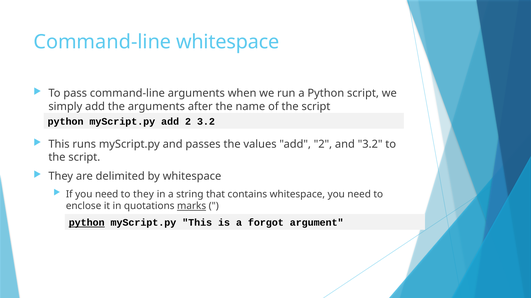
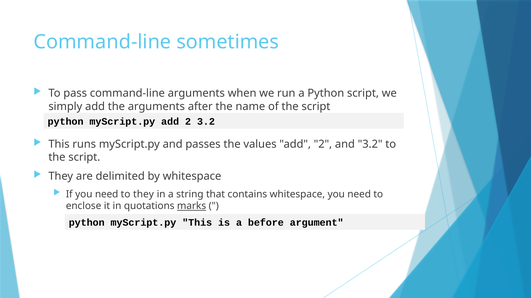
Command-line whitespace: whitespace -> sometimes (228, 42)
python underline: present -> none (87, 223)
forgot: forgot -> before (266, 223)
